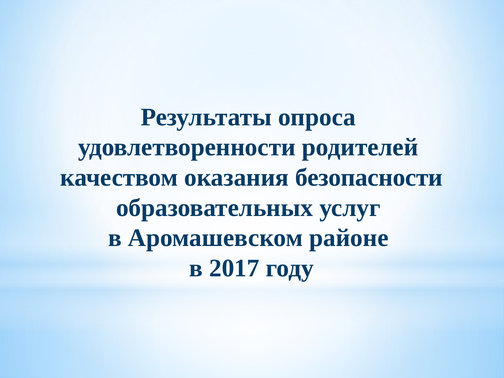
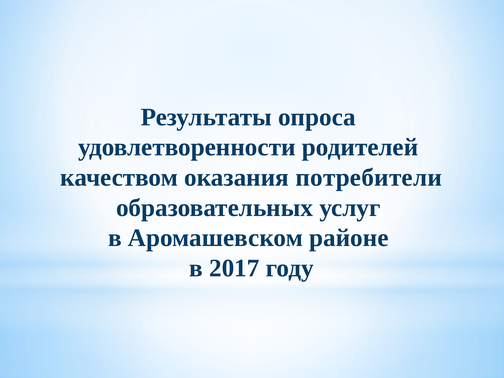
безопасности: безопасности -> потребители (369, 178)
